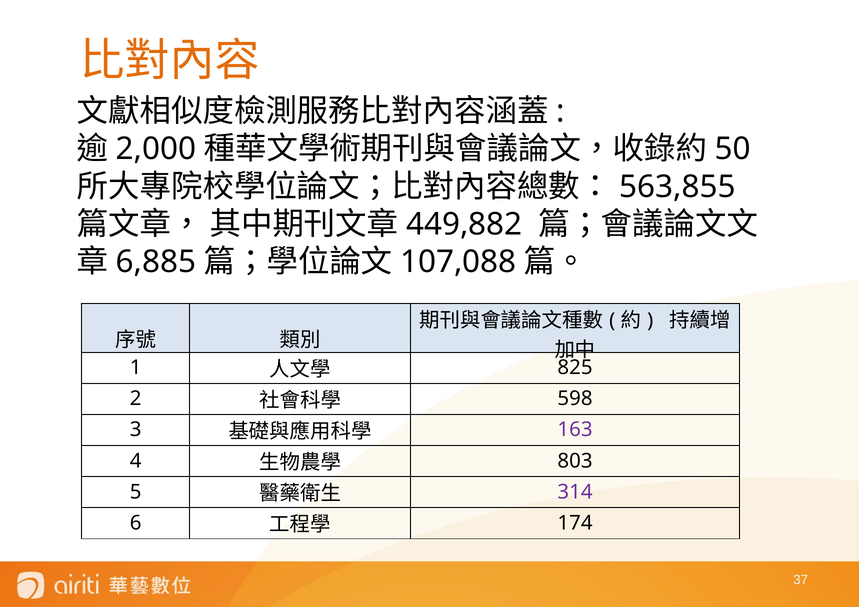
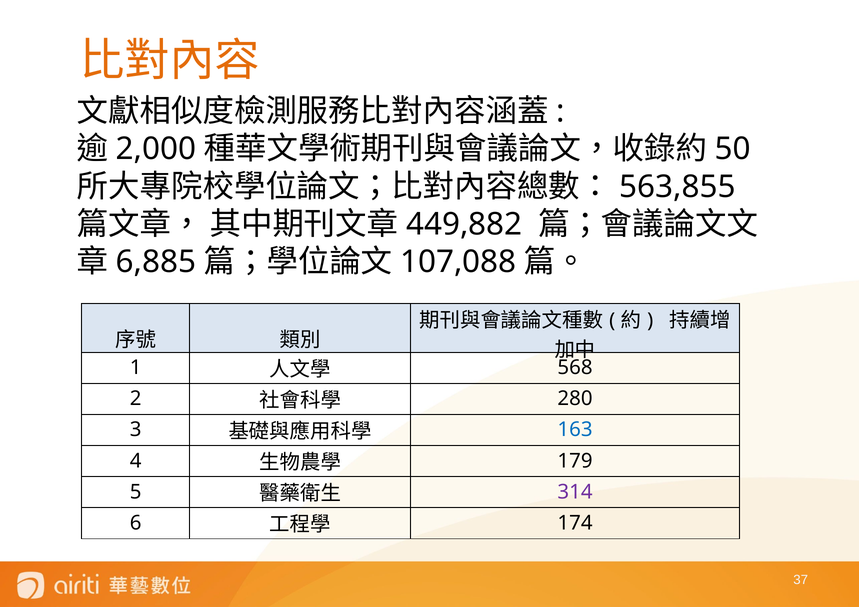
825: 825 -> 568 (575, 368)
598: 598 -> 280 (575, 399)
163 colour: purple -> blue (575, 430)
803: 803 -> 179 (575, 461)
